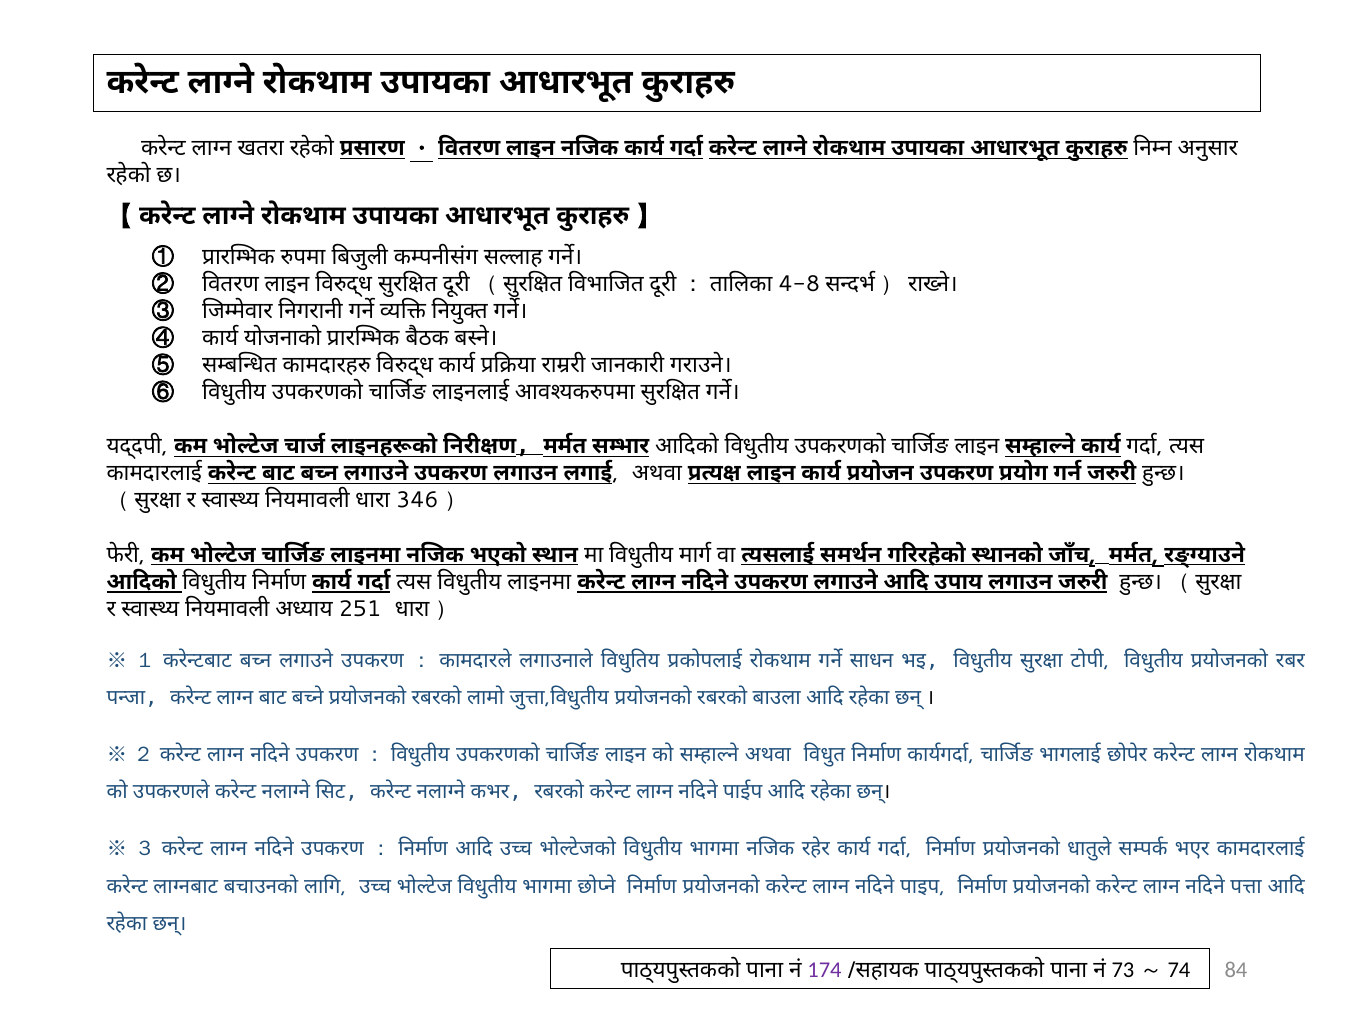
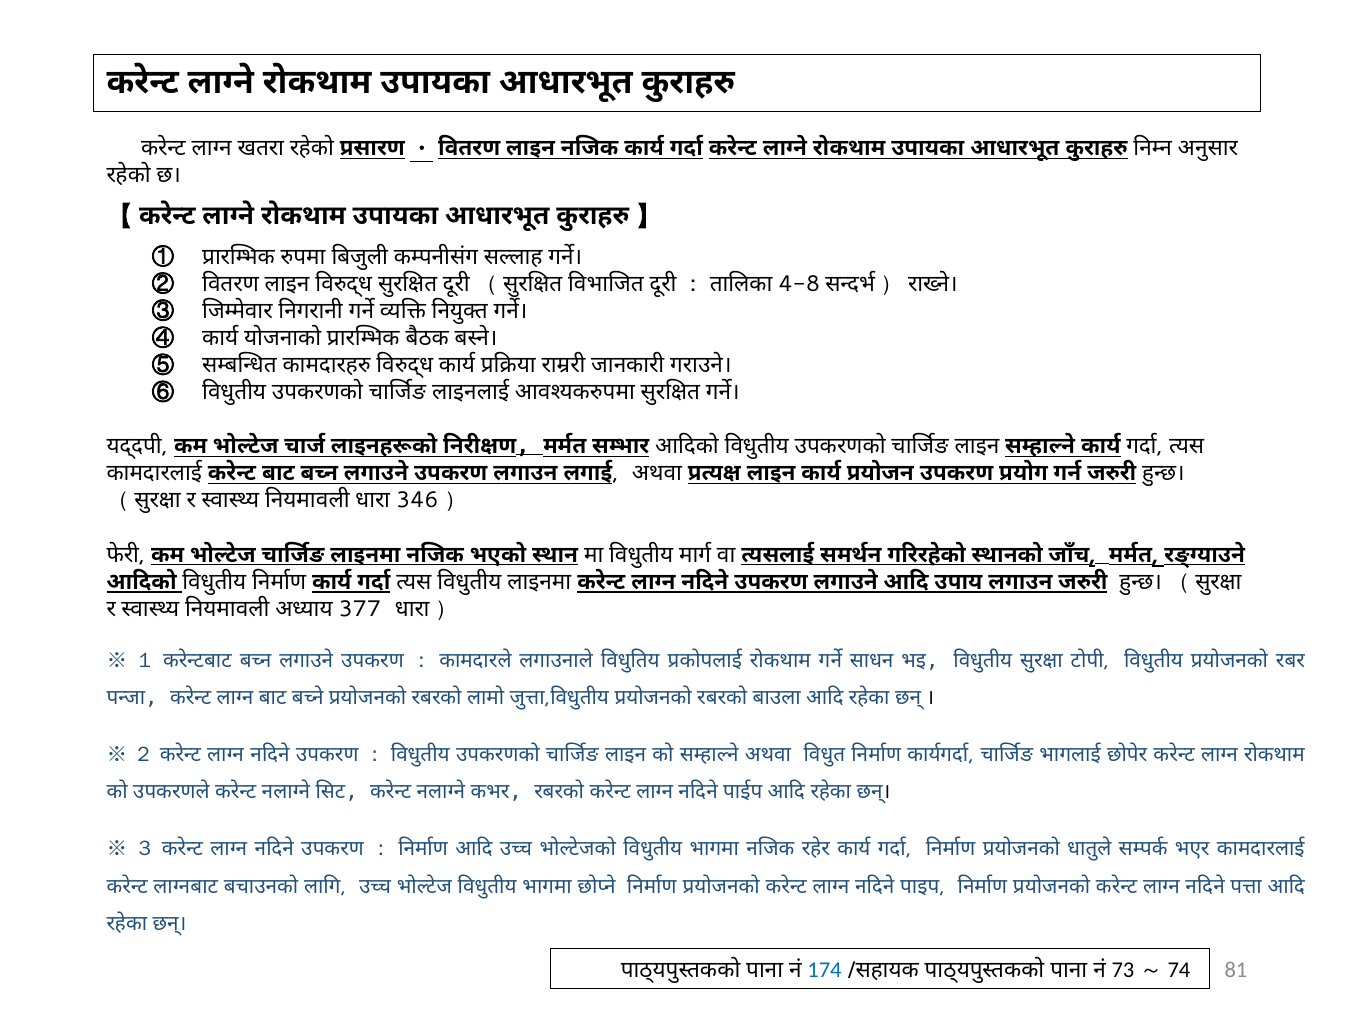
251: 251 -> 377 (360, 609)
174 colour: purple -> blue (824, 969)
84: 84 -> 81 (1236, 970)
